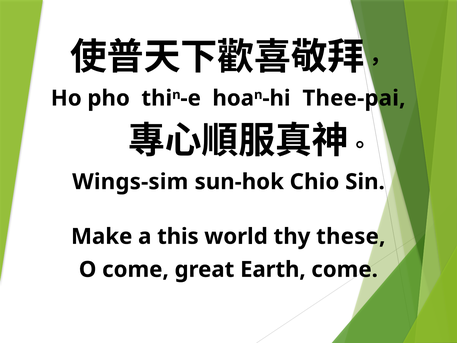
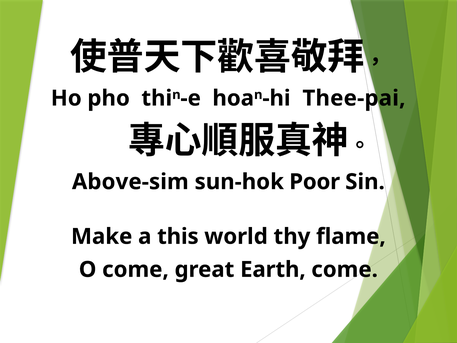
Wings-sim: Wings-sim -> Above-sim (130, 182)
Chio: Chio -> Poor (315, 182)
these: these -> flame (351, 236)
